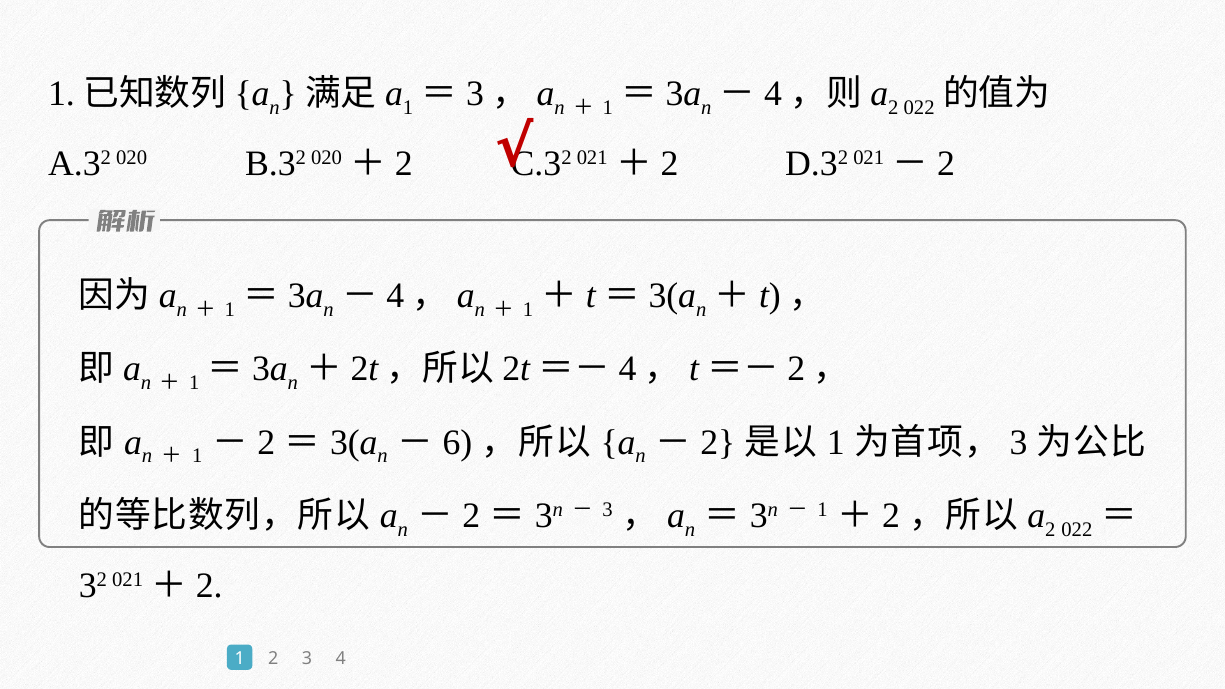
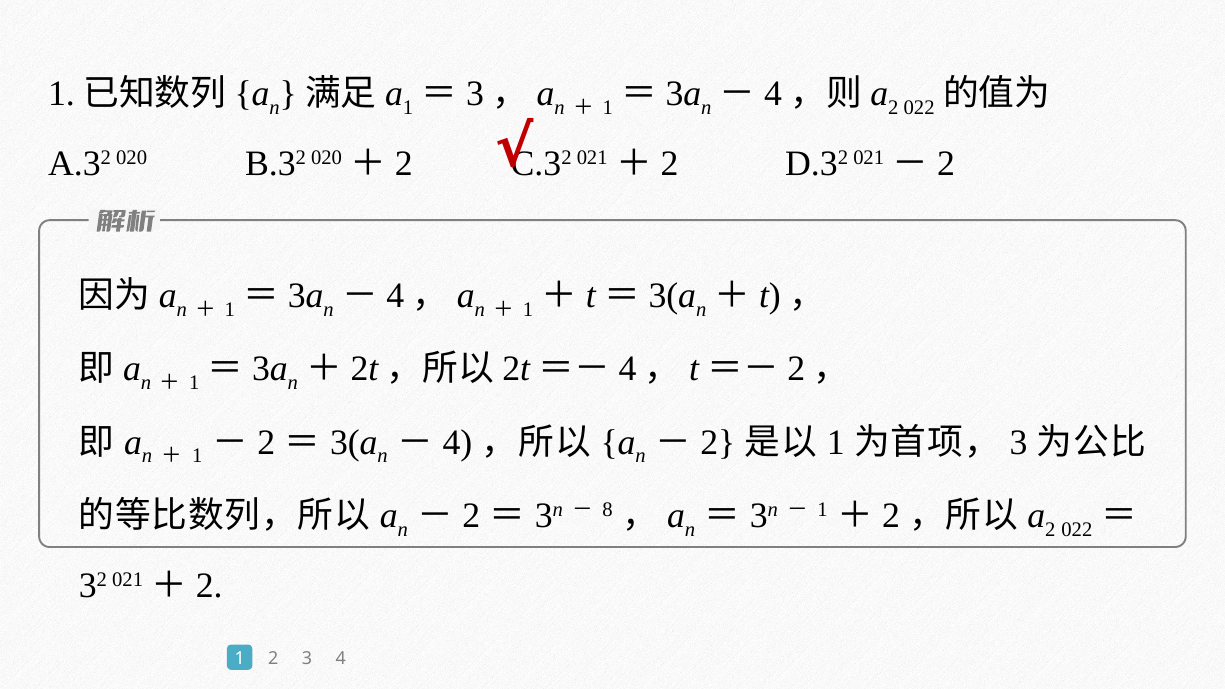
6: 6 -> 4 (458, 442)
3: 3 -> 8 (608, 510)
